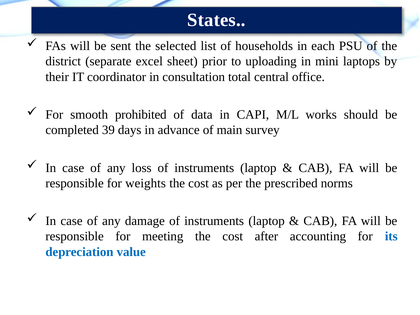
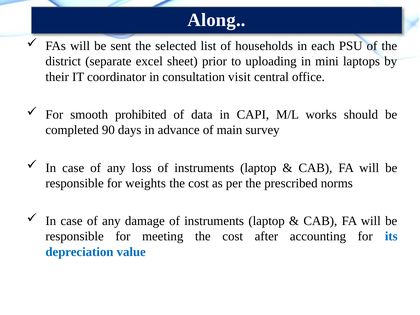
States: States -> Along (216, 20)
total: total -> visit (239, 77)
39: 39 -> 90 (108, 130)
